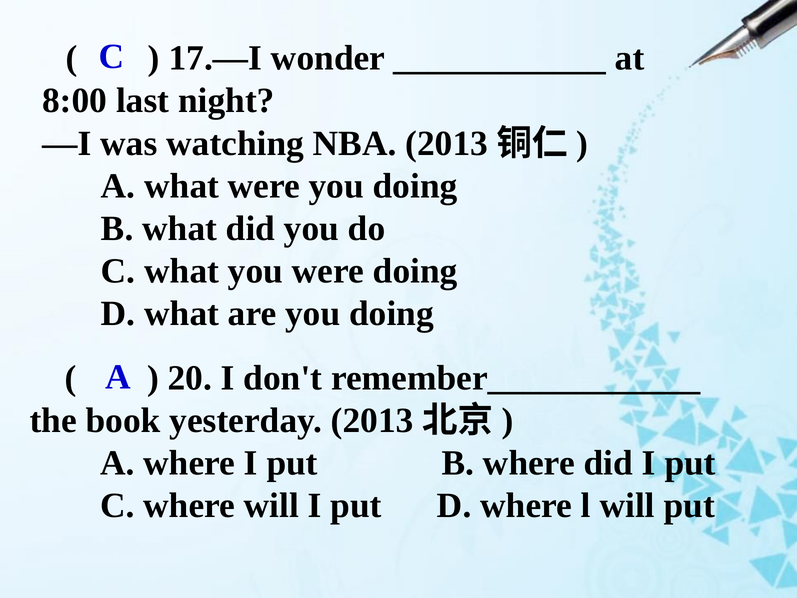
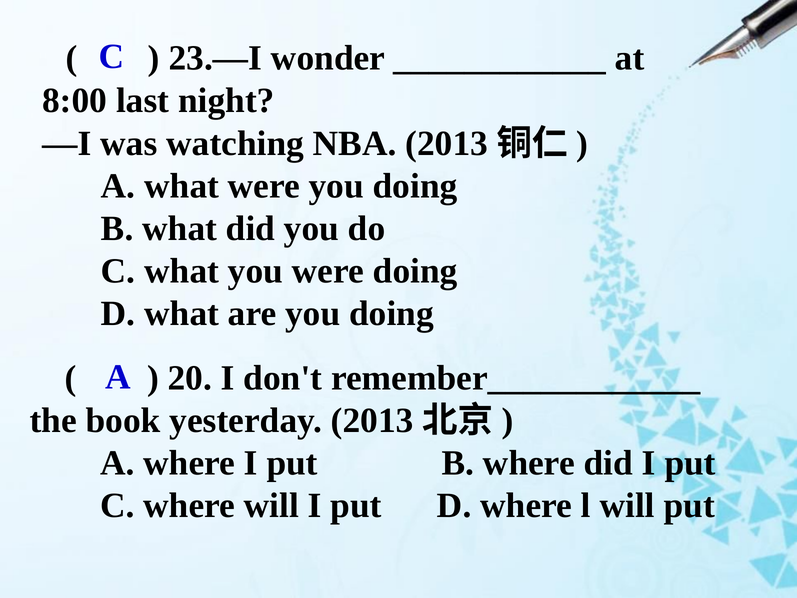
17.—I: 17.—I -> 23.—I (215, 58)
